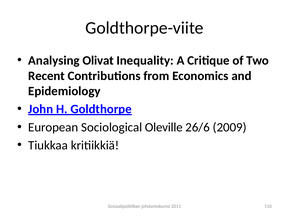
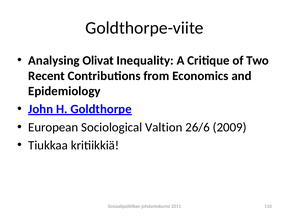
Oleville: Oleville -> Valtion (164, 128)
